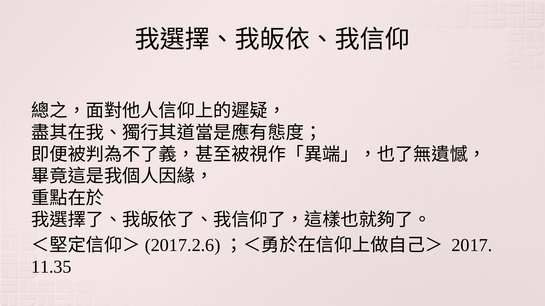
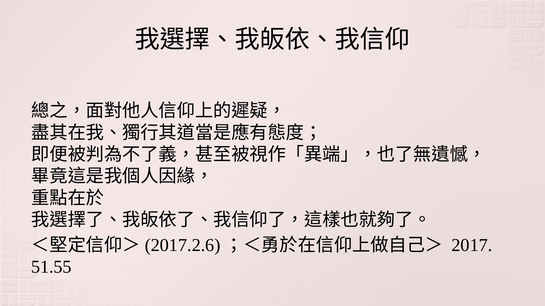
11.35: 11.35 -> 51.55 (51, 267)
